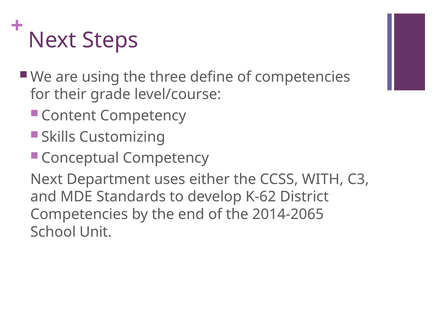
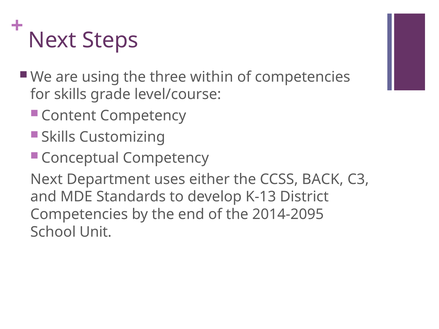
define: define -> within (212, 77)
for their: their -> skills (70, 95)
WITH: WITH -> BACK (323, 179)
K-62: K-62 -> K-13 (261, 197)
2014-2065: 2014-2065 -> 2014-2095 (288, 215)
